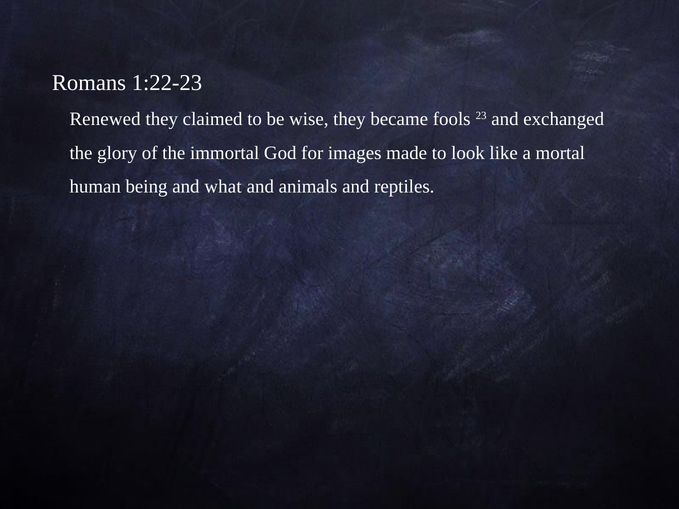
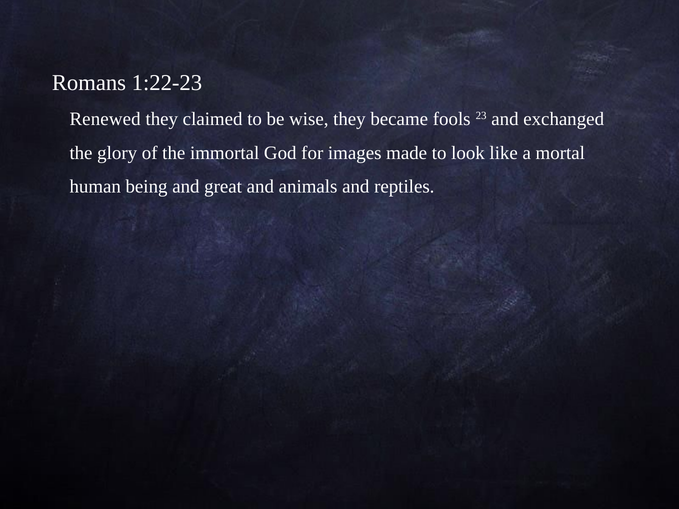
what: what -> great (223, 187)
